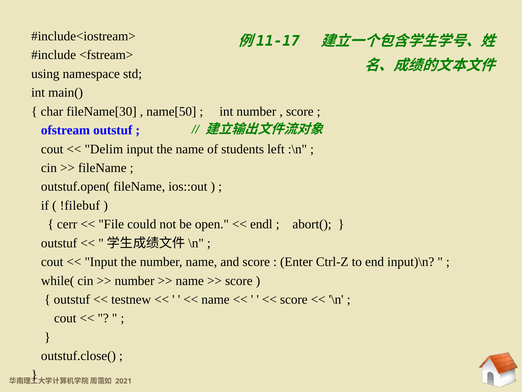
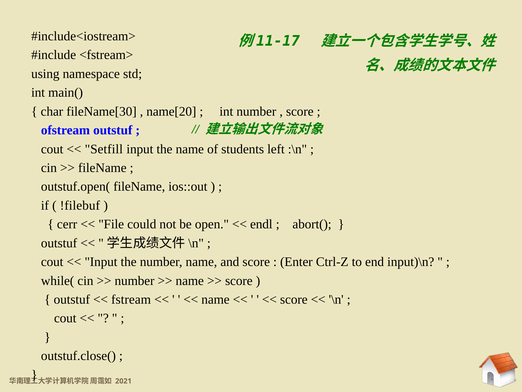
name[50: name[50 -> name[20 (171, 111)
Delim: Delim -> Setfill (104, 149)
testnew: testnew -> fstream (131, 299)
